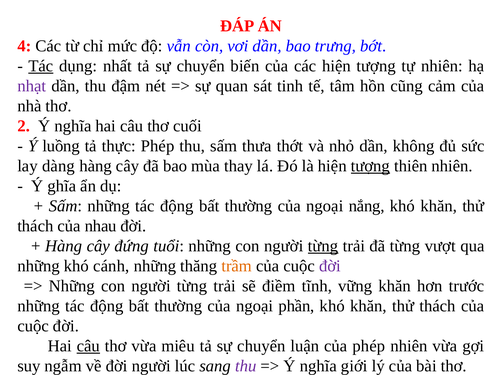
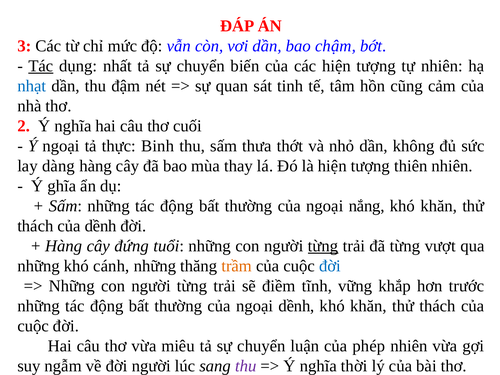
4: 4 -> 3 (24, 46)
trưng: trưng -> chậm (335, 46)
nhạt colour: purple -> blue (32, 86)
Ý luồng: luồng -> ngoại (61, 146)
thực Phép: Phép -> Binh (158, 146)
tượng underline: present -> none (370, 166)
của nhau: nhau -> dềnh (101, 226)
đời colour: purple -> blue (330, 266)
vững khăn: khăn -> khắp (395, 286)
ngoại phần: phần -> dềnh (296, 306)
câu underline: present -> none (88, 346)
giới: giới -> thời (354, 366)
